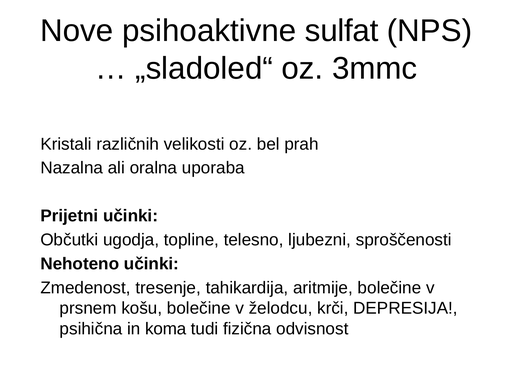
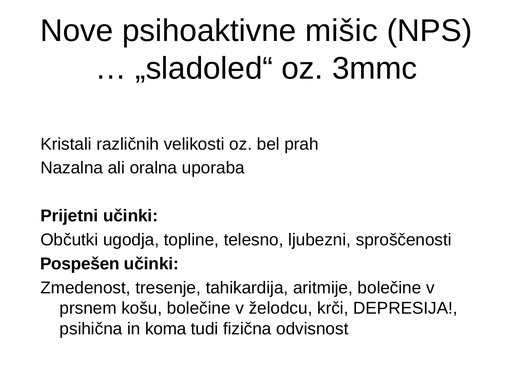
sulfat: sulfat -> mišic (341, 31)
Nehoteno: Nehoteno -> Pospešen (80, 264)
